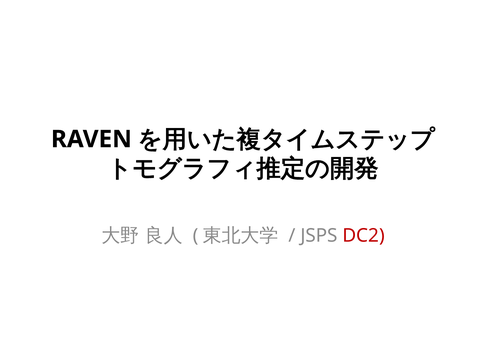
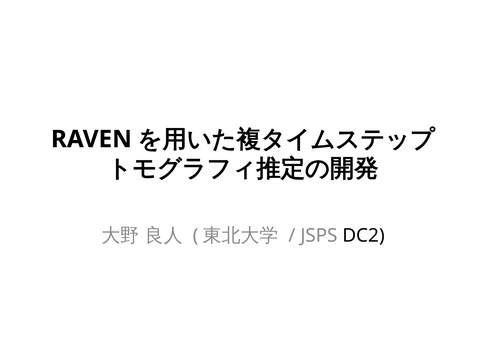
DC2 colour: red -> black (364, 236)
